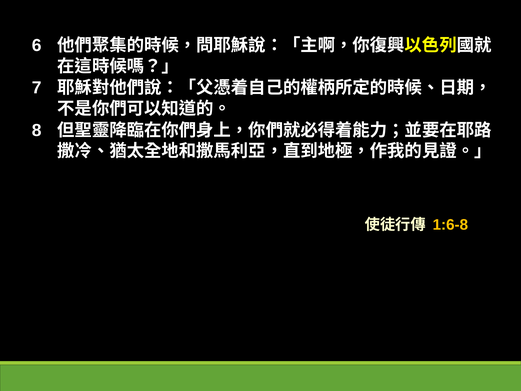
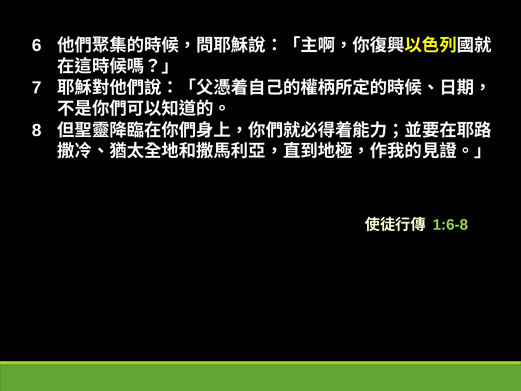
1:6-8 colour: yellow -> light green (450, 225)
